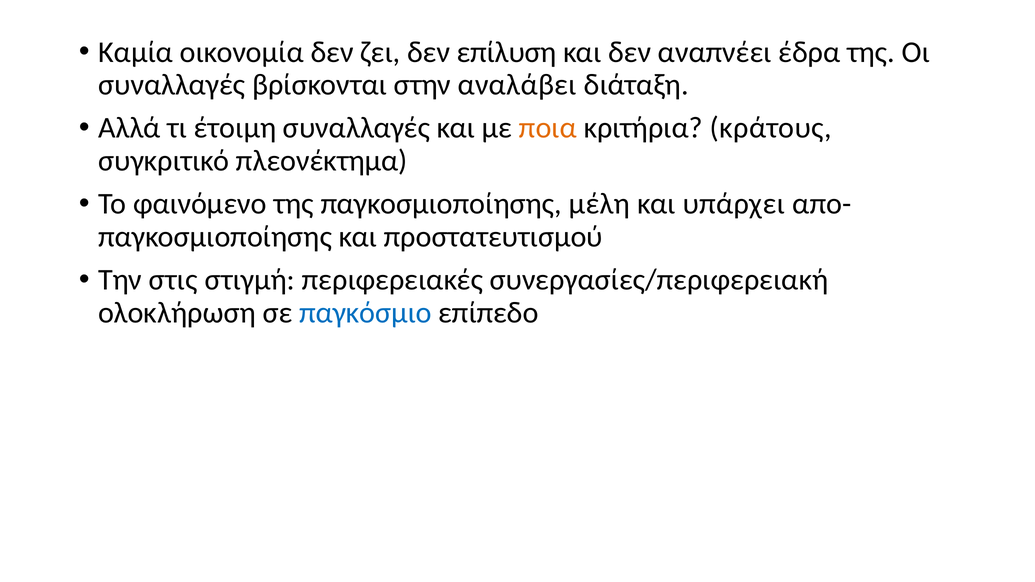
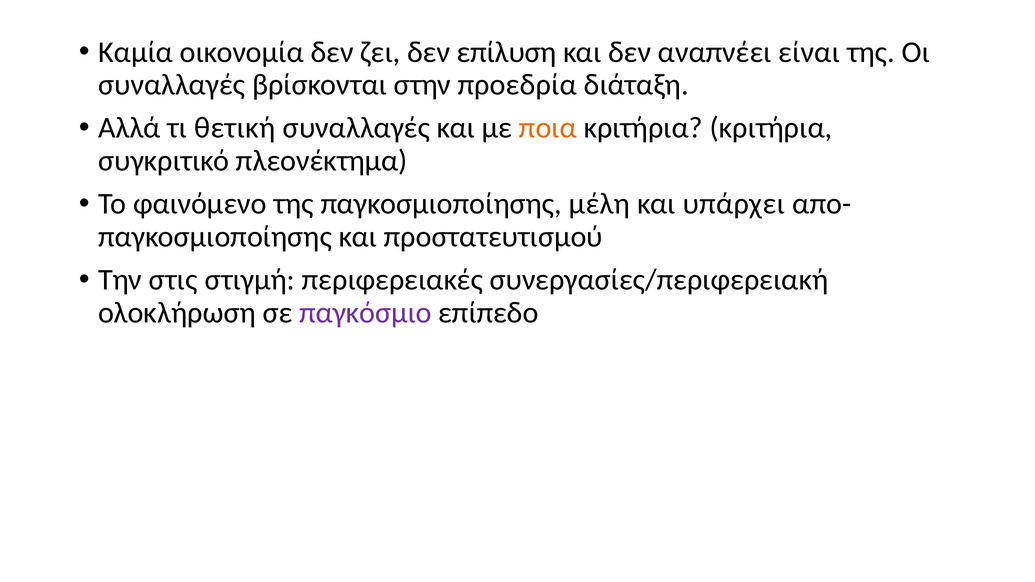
έδρα: έδρα -> είναι (809, 52)
αναλάβει: αναλάβει -> προεδρία (517, 85)
έτοιμη: έτοιμη -> θετική (235, 128)
κριτήρια κράτους: κράτους -> κριτήρια (771, 128)
παγκόσμιο colour: blue -> purple (365, 313)
